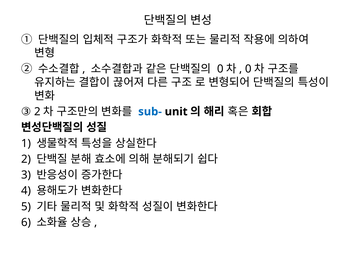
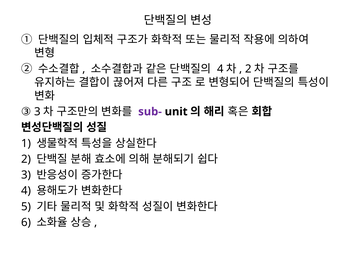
0: 0 -> 4 (220, 69)
0: 0 -> 2 (248, 69)
③ 2: 2 -> 3 (37, 112)
sub- colour: blue -> purple (150, 112)
